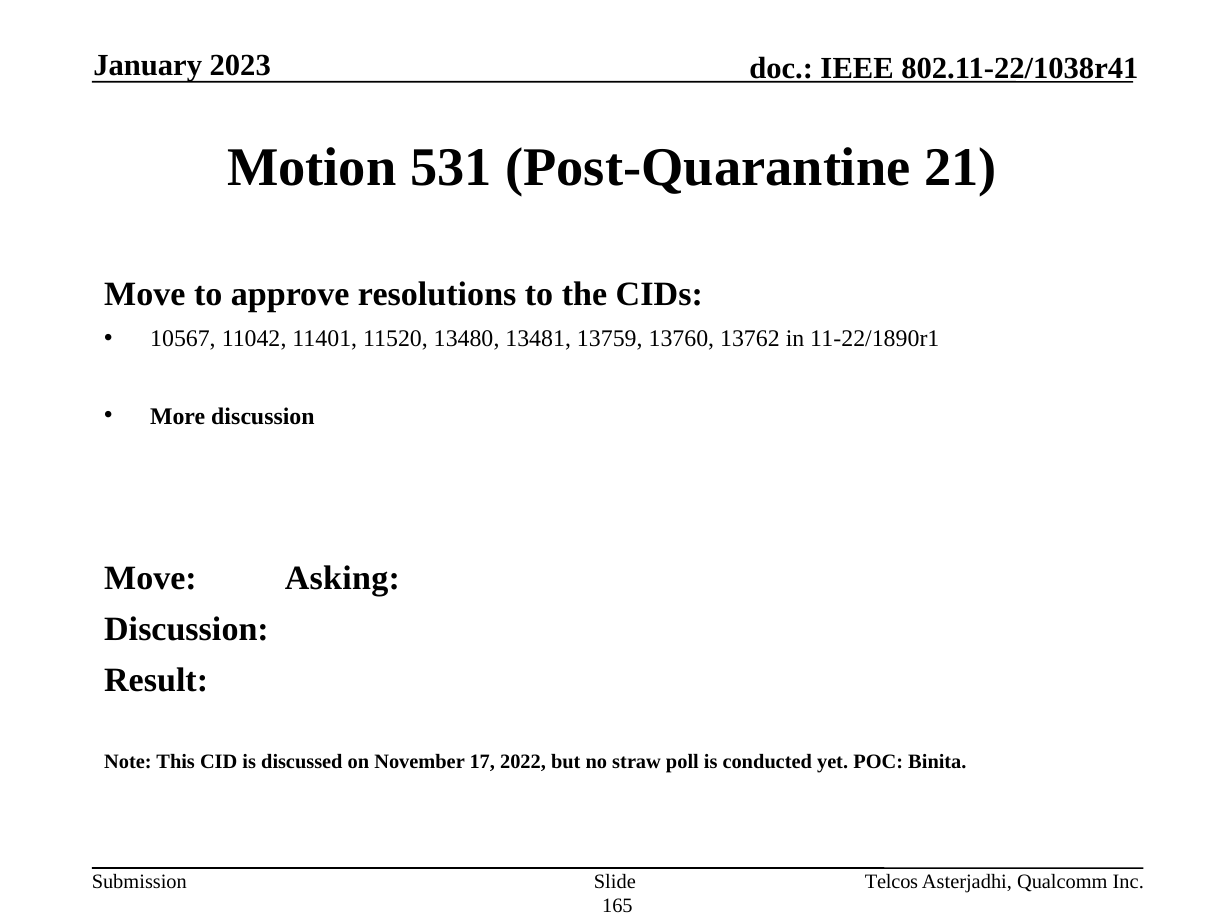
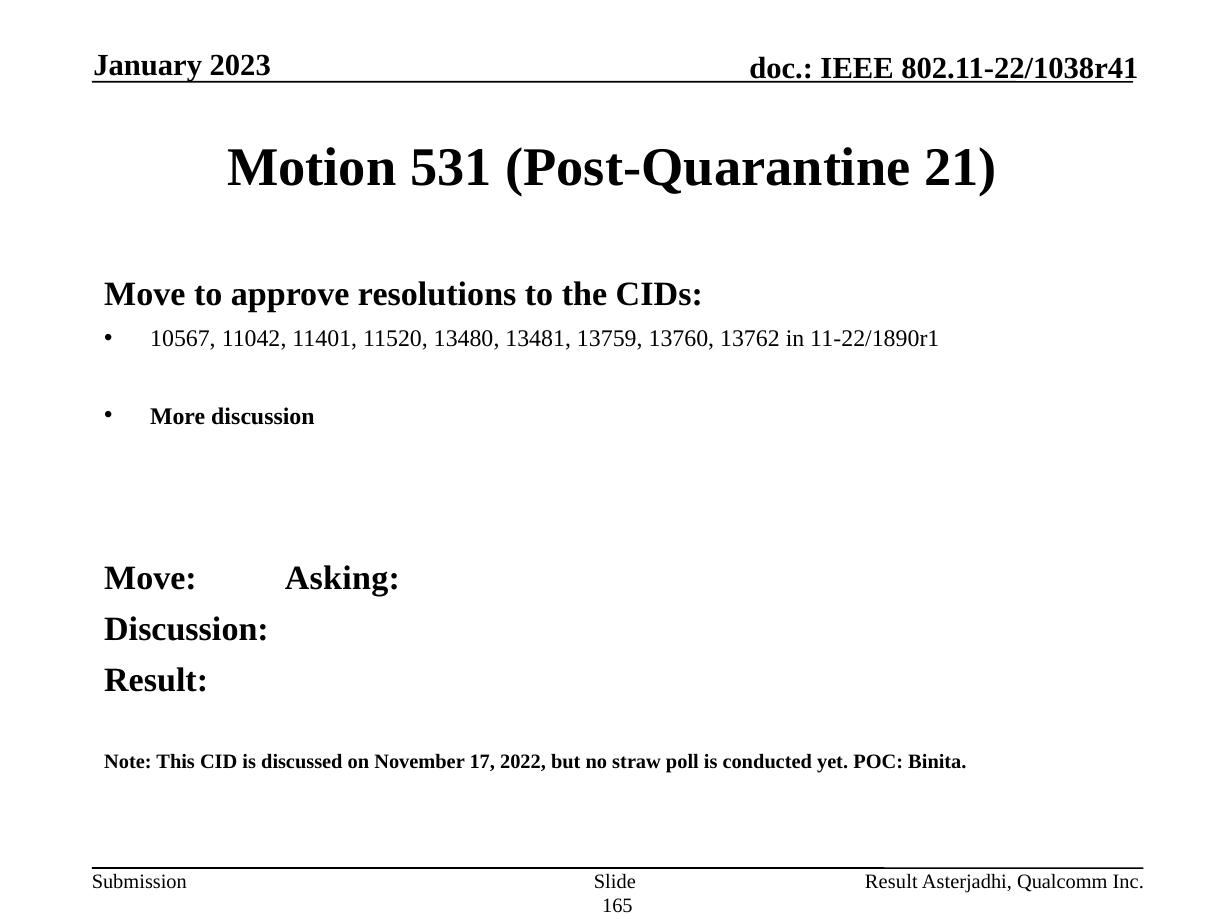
Telcos: Telcos -> Result (891, 881)
